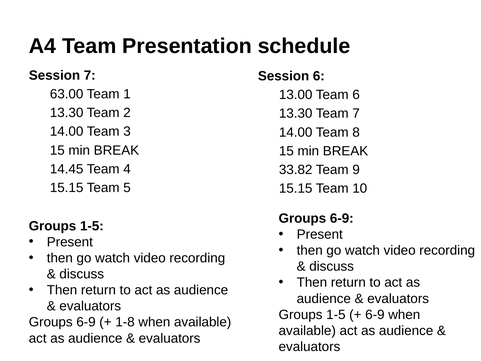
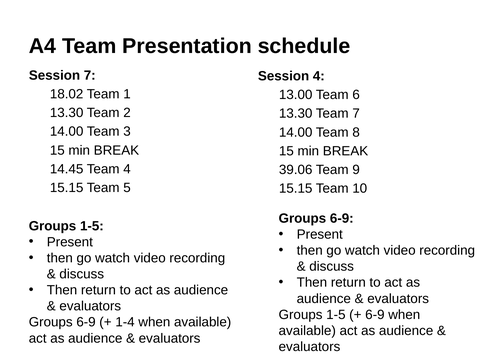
Session 6: 6 -> 4 (319, 76)
63.00: 63.00 -> 18.02 (67, 94)
33.82: 33.82 -> 39.06 (296, 170)
1-8: 1-8 -> 1-4 (125, 322)
